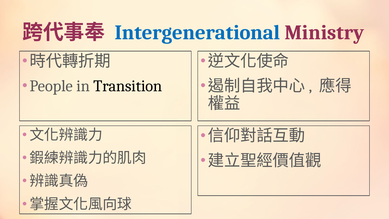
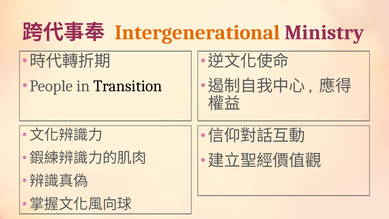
Intergenerational colour: blue -> orange (197, 32)
